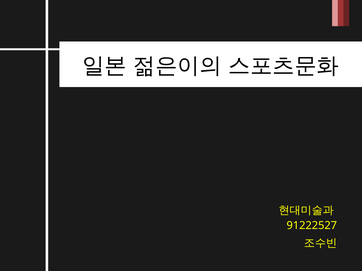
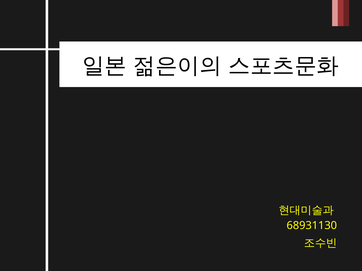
91222527: 91222527 -> 68931130 (312, 226)
